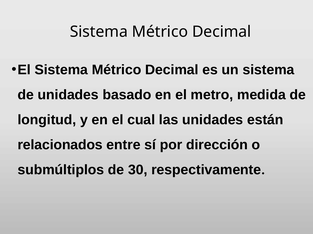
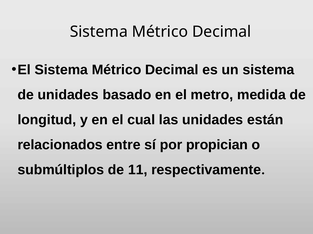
dirección: dirección -> propician (217, 145)
30: 30 -> 11 (138, 170)
